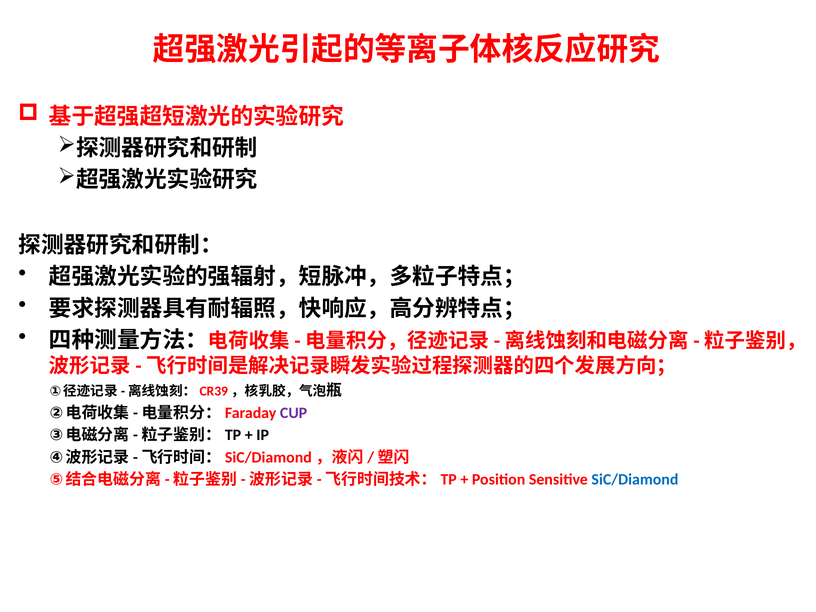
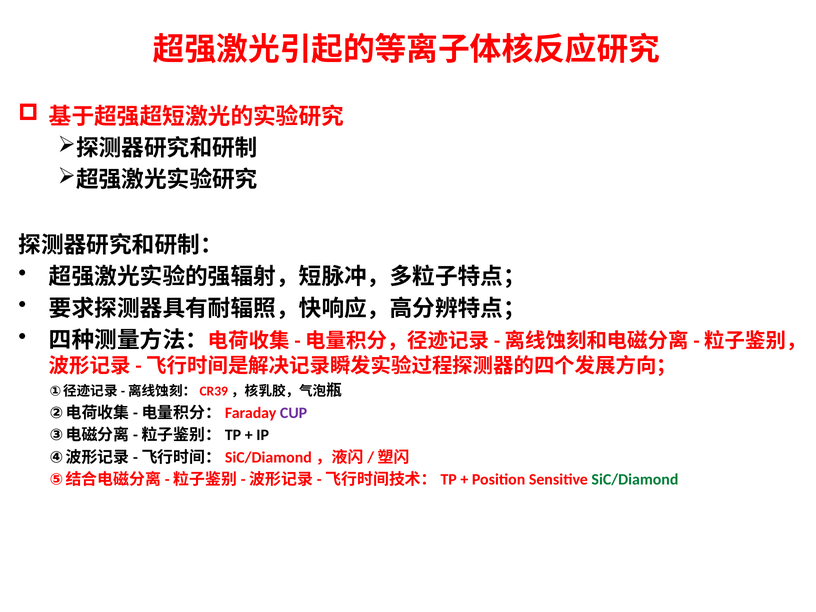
SiC/Diamond colour: blue -> green (635, 480)
